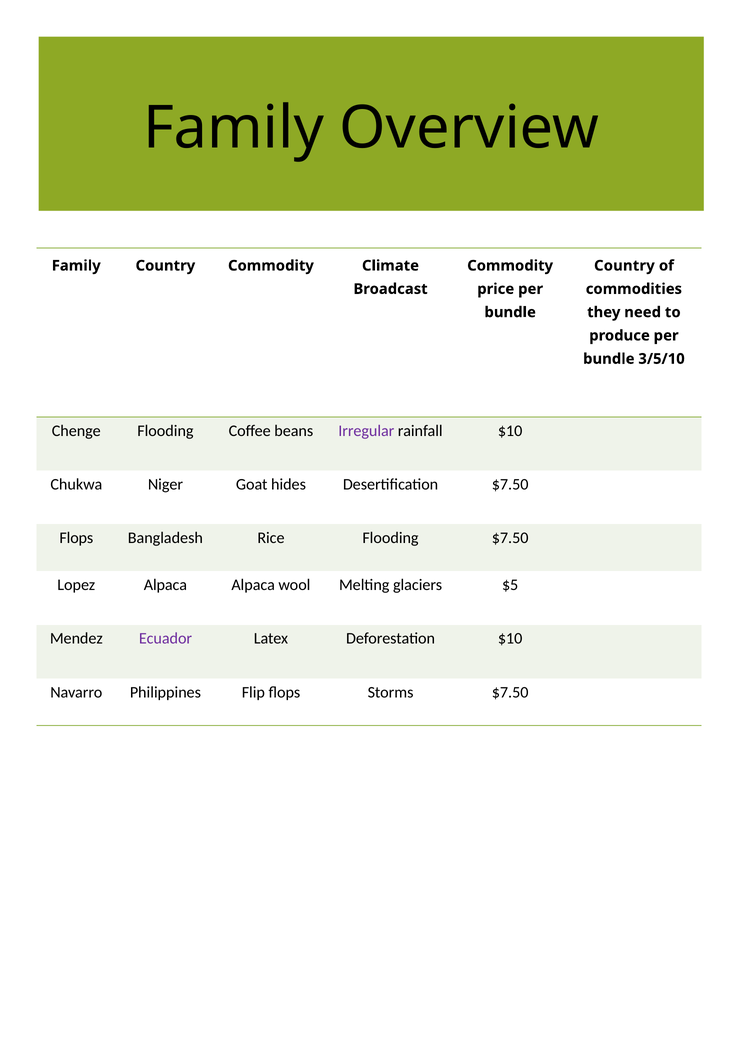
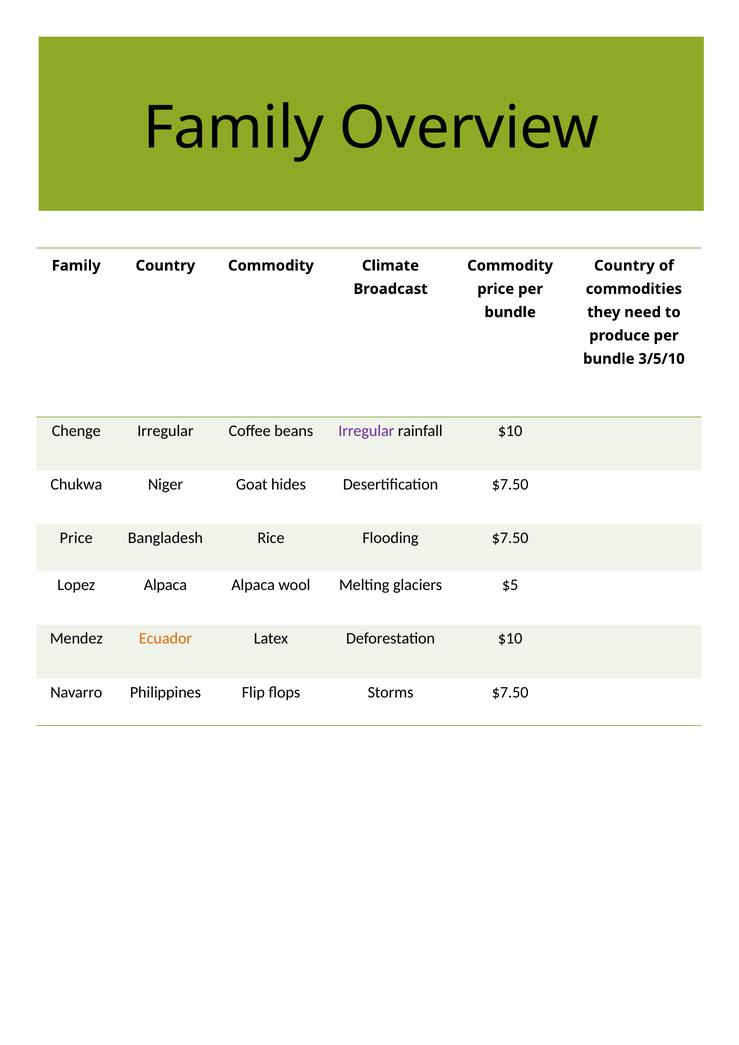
Chenge Flooding: Flooding -> Irregular (165, 430)
Flops: Flops -> Price (76, 538)
Ecuador colour: purple -> orange (165, 638)
